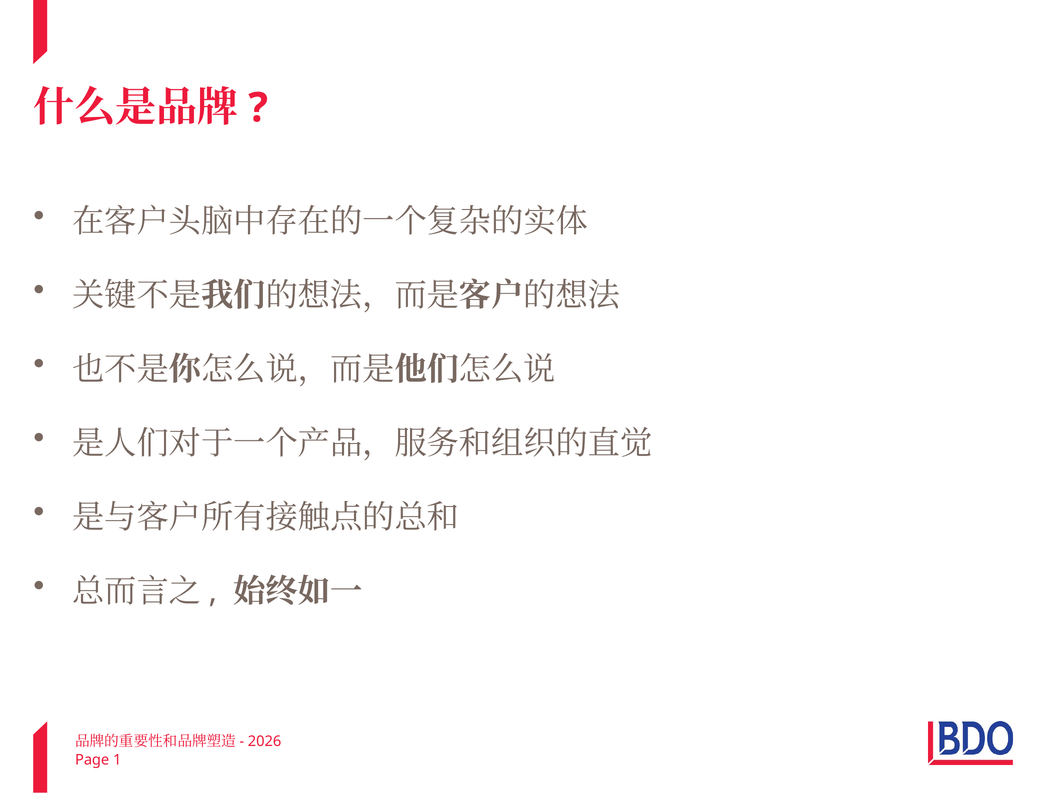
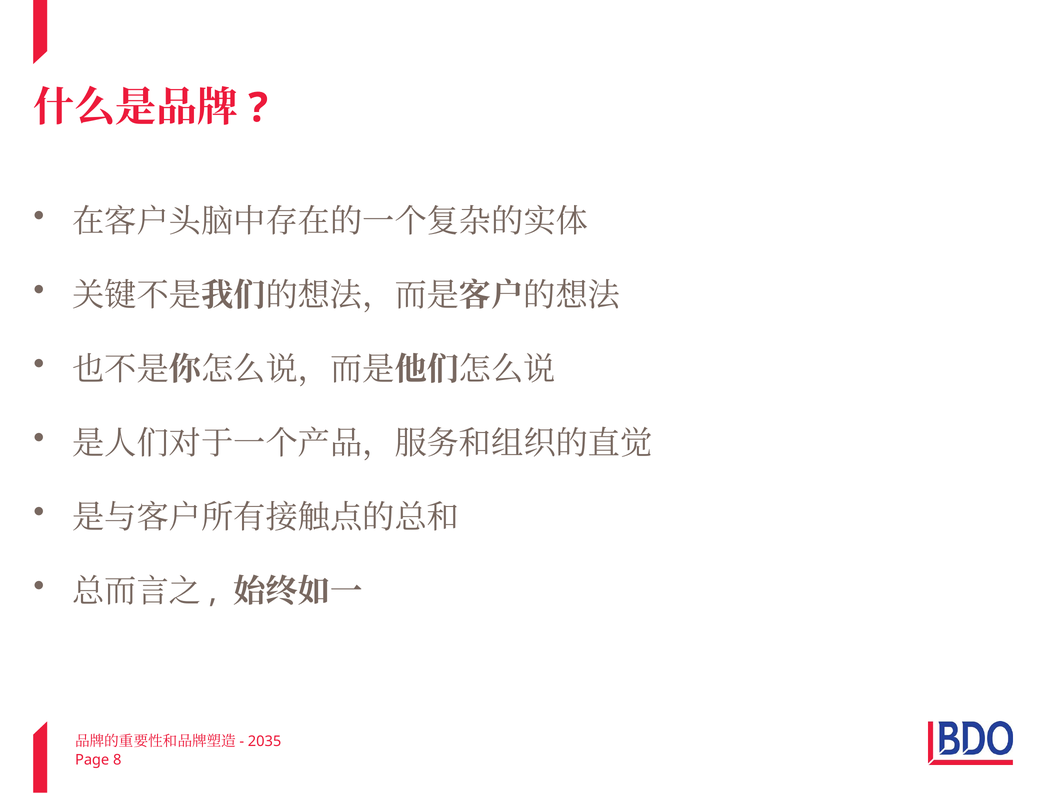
2026: 2026 -> 2035 (265, 741)
1: 1 -> 8 (117, 760)
